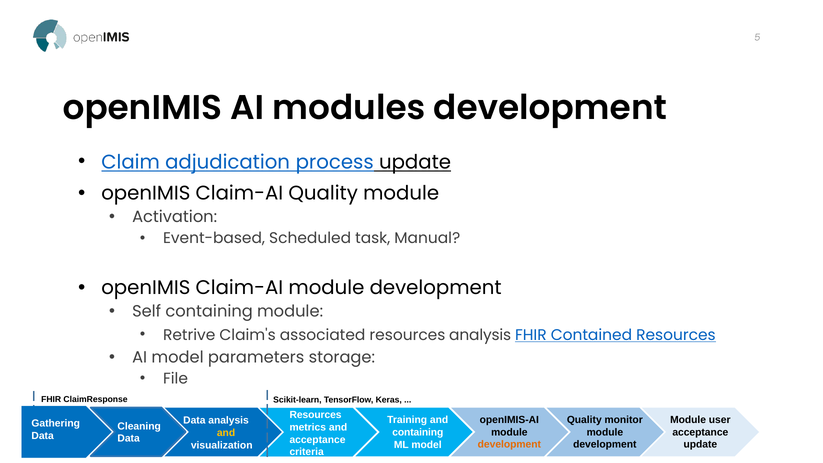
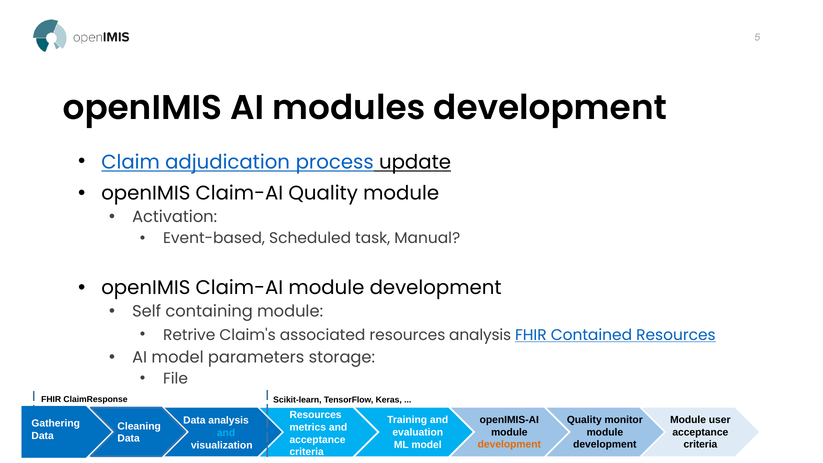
containing: containing -> evaluation (418, 432)
and colour: yellow -> light blue (226, 433)
update: update -> criteria (700, 444)
